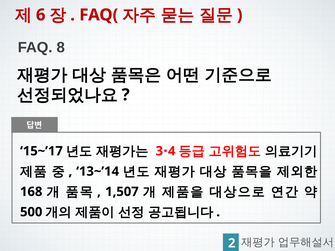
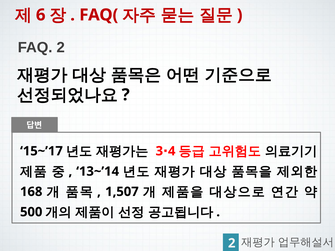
FAQ 8: 8 -> 2 (61, 48)
